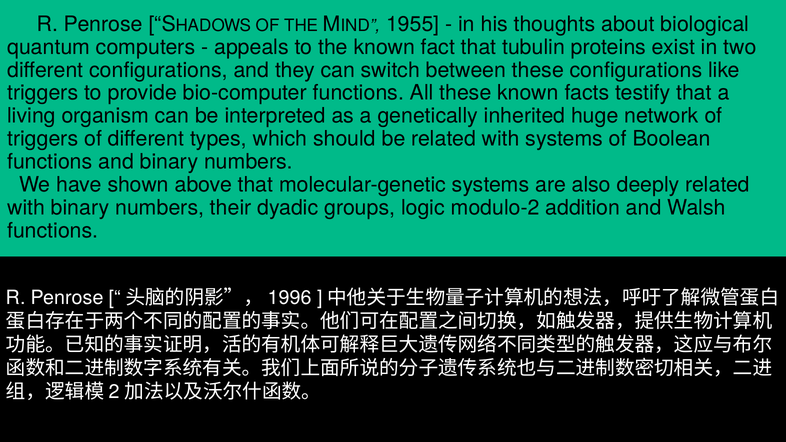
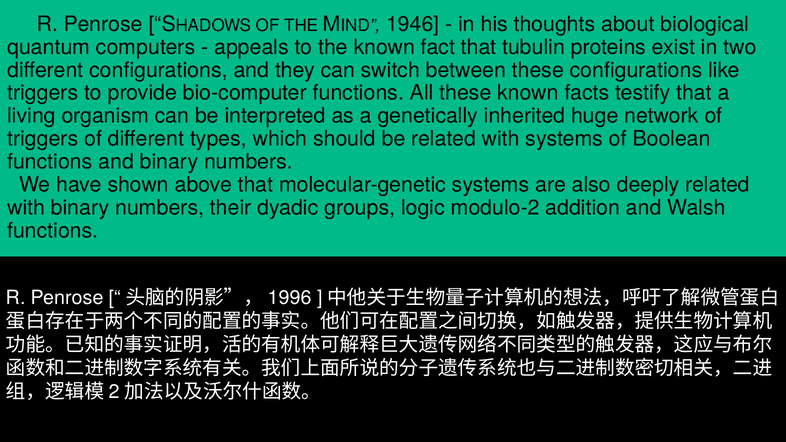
1955: 1955 -> 1946 (413, 24)
